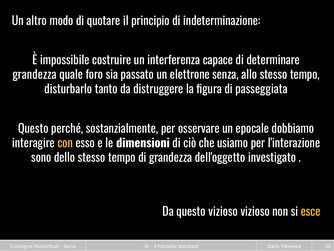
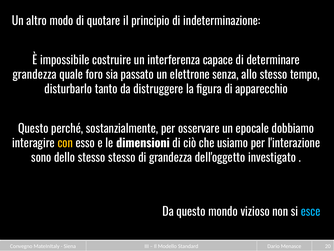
passeggiata: passeggiata -> apparecchio (262, 89)
dello stesso tempo: tempo -> stesso (122, 157)
questo vizioso: vizioso -> mondo (223, 211)
esce colour: yellow -> light blue (311, 211)
